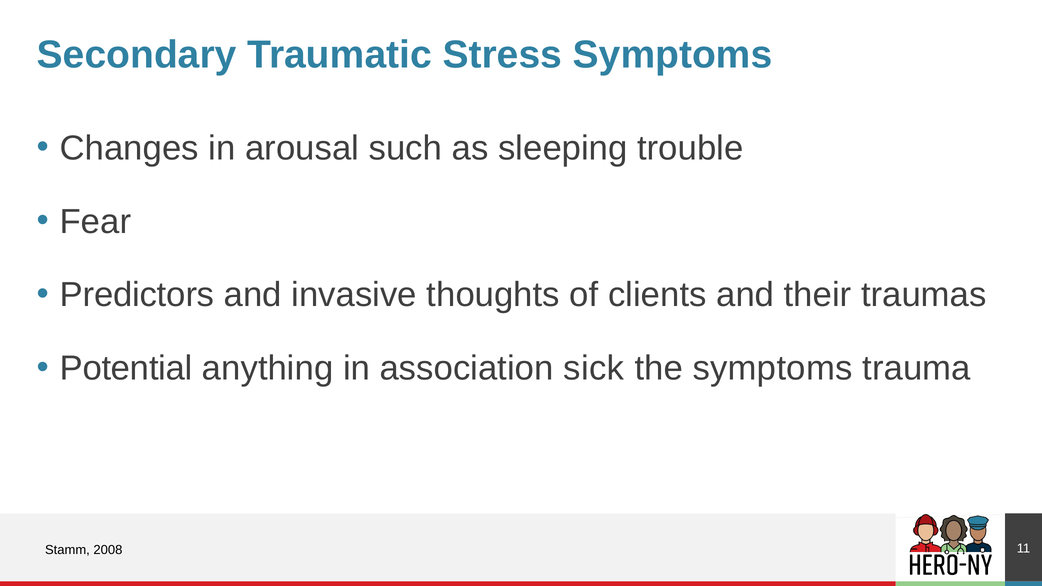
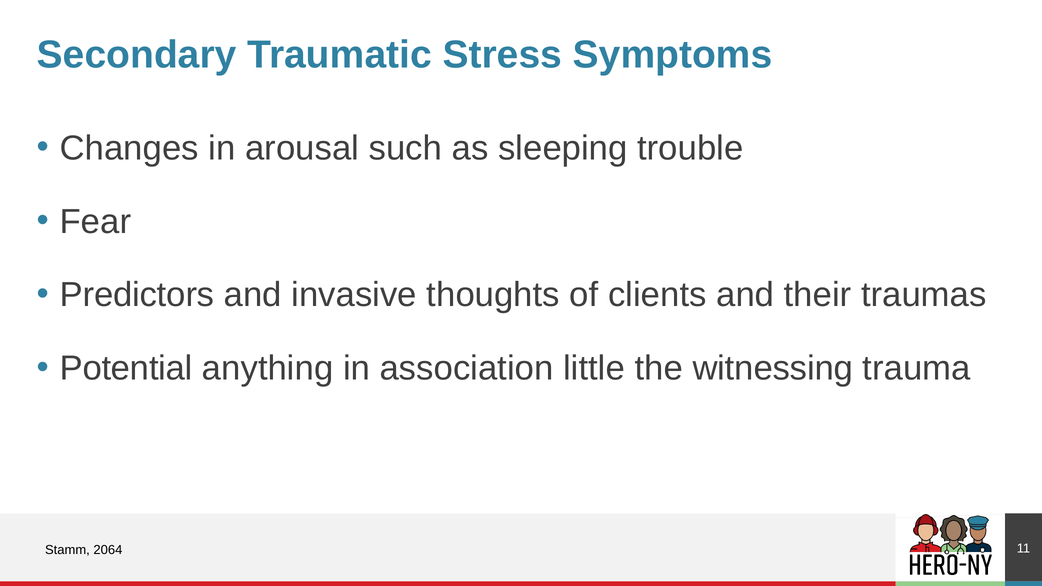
sick: sick -> little (594, 368)
the symptoms: symptoms -> witnessing (773, 368)
2008: 2008 -> 2064 (108, 550)
